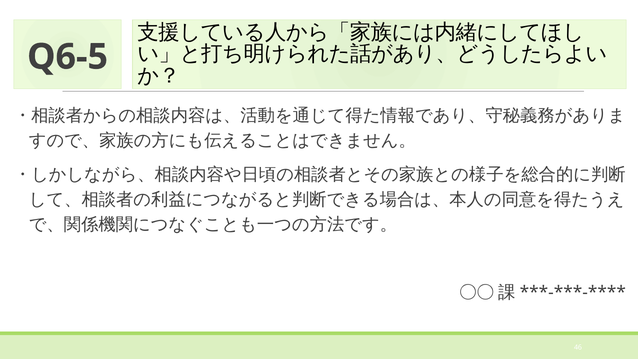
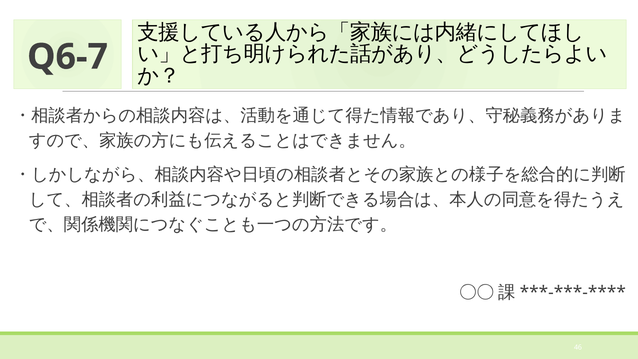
Q6-5: Q6-5 -> Q6-7 (68, 57)
